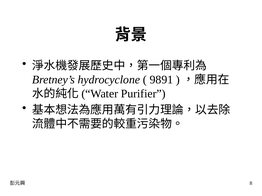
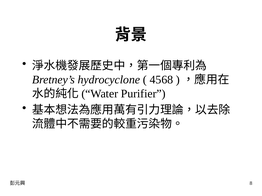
9891: 9891 -> 4568 (161, 80)
